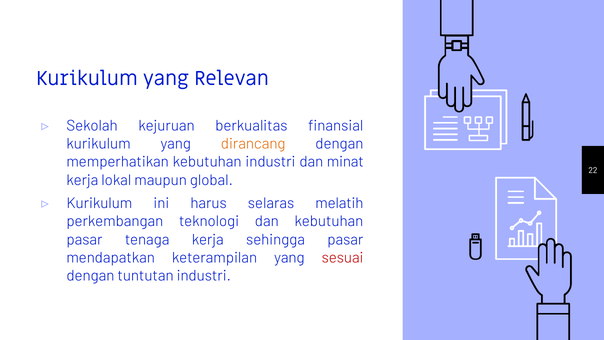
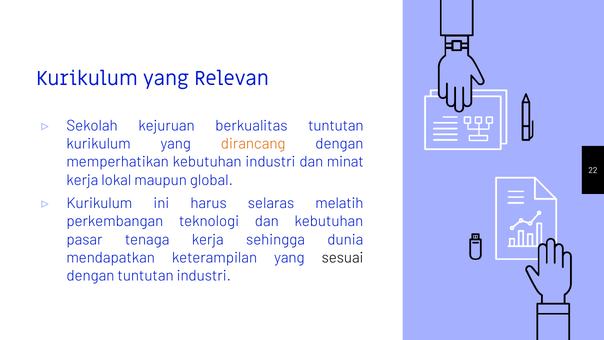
berkualitas finansial: finansial -> tuntutan (336, 126)
sehingga pasar: pasar -> dunia (345, 239)
sesuai colour: red -> black (343, 258)
